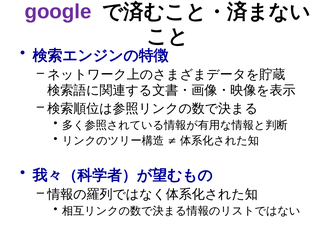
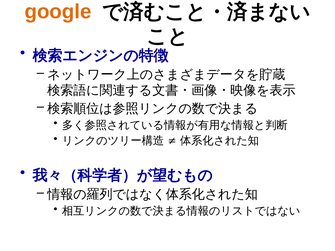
google colour: purple -> orange (58, 12)
